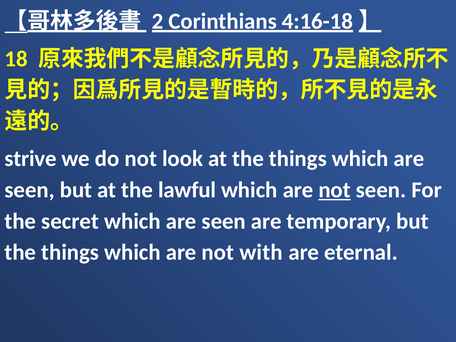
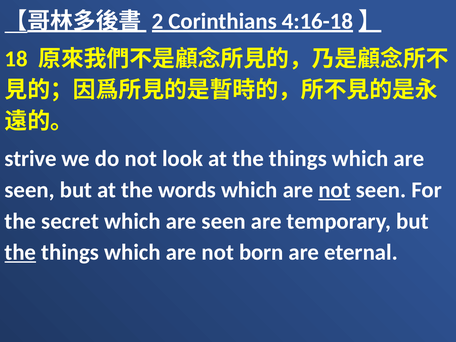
lawful: lawful -> words (187, 190)
the underline: none -> present (20, 252)
with: with -> born (261, 252)
